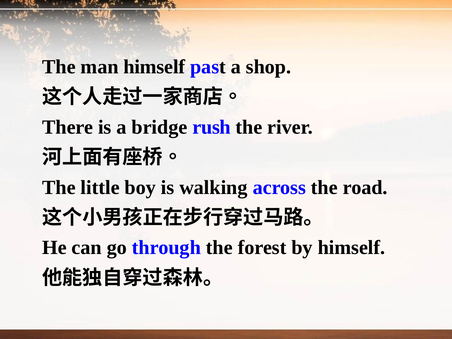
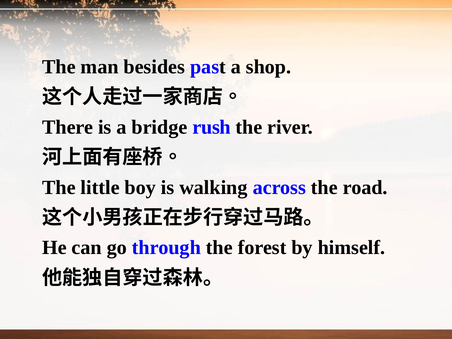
man himself: himself -> besides (154, 67)
